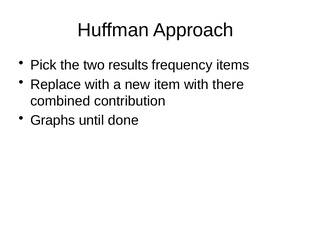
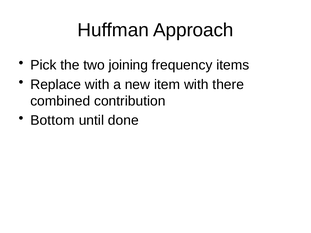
results: results -> joining (128, 65)
Graphs: Graphs -> Bottom (53, 121)
